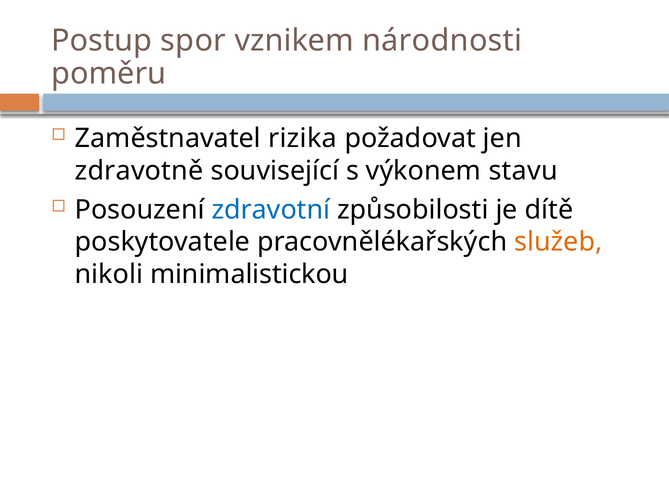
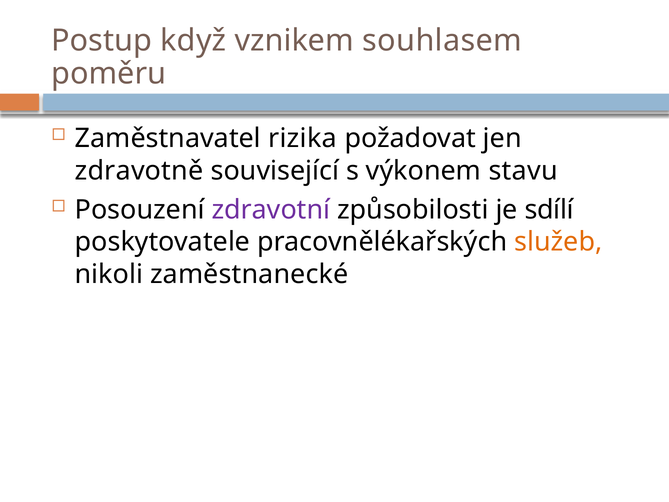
spor: spor -> když (193, 41)
národnosti: národnosti -> souhlasem (442, 41)
zdravotní colour: blue -> purple (271, 210)
dítě: dítě -> sdílí (549, 210)
minimalistickou: minimalistickou -> zaměstnanecké (249, 274)
